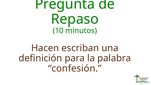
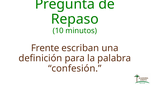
Hacen: Hacen -> Frente (45, 48)
